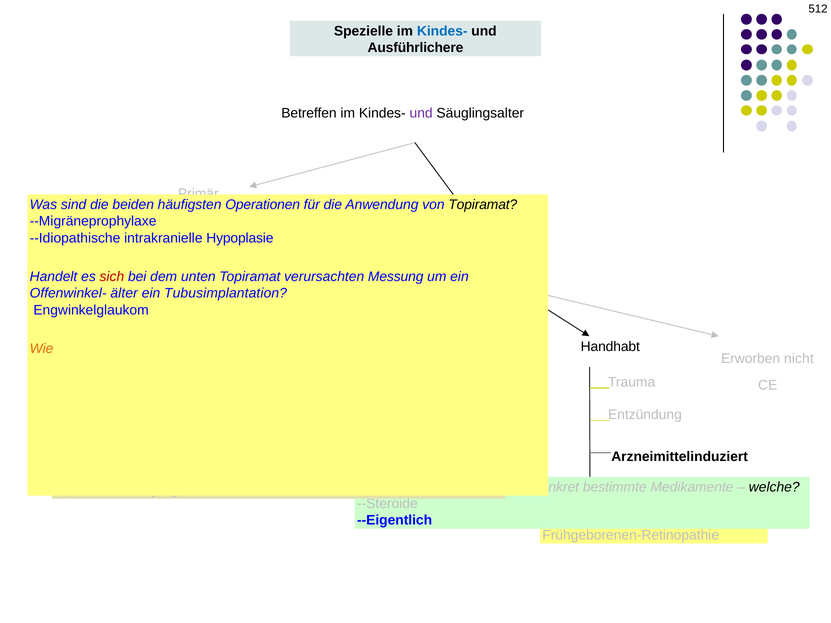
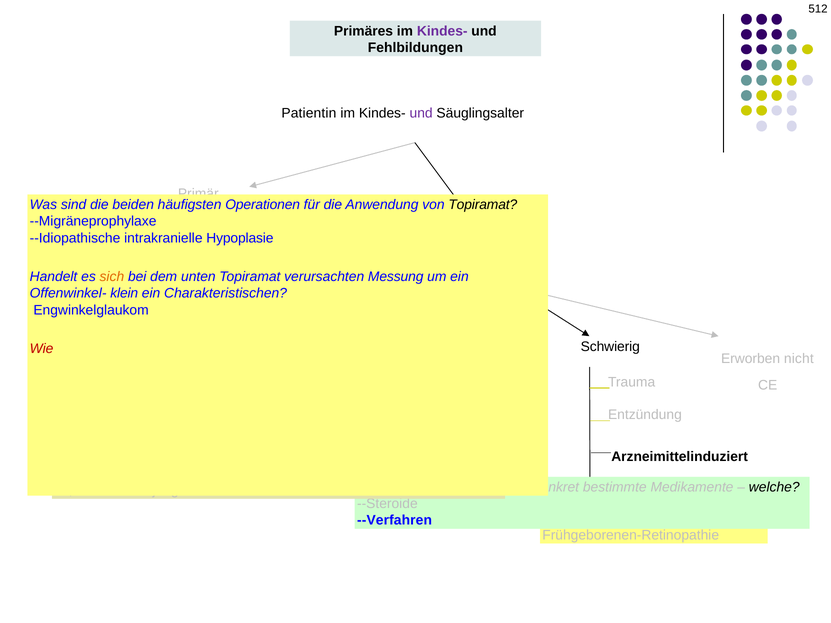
Spezielle: Spezielle -> Primäres (364, 31)
Kindes- colour: blue -> purple (442, 31)
Ausführlichere: Ausführlichere -> Fehlbildungen (415, 48)
Betreffen: Betreffen -> Patientin (309, 113)
sich colour: red -> orange (112, 277)
älter: älter -> klein (124, 294)
Tubusimplantation: Tubusimplantation -> Charakteristischen (226, 294)
Handhabt: Handhabt -> Schwierig (610, 347)
Wie colour: orange -> red (42, 349)
--Eigentlich: --Eigentlich -> --Verfahren (395, 521)
